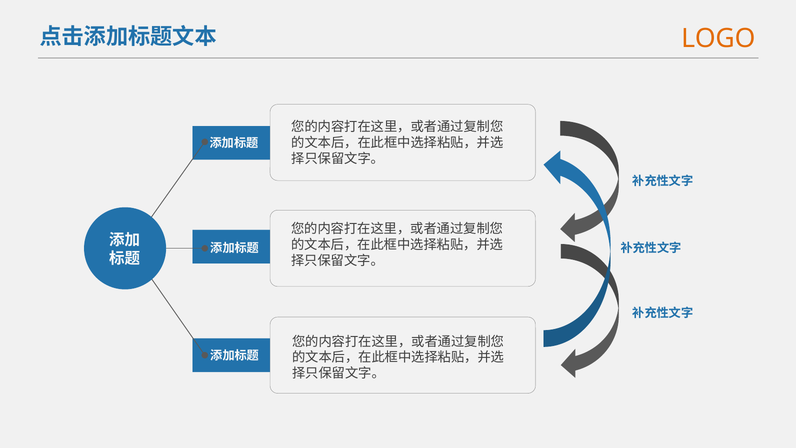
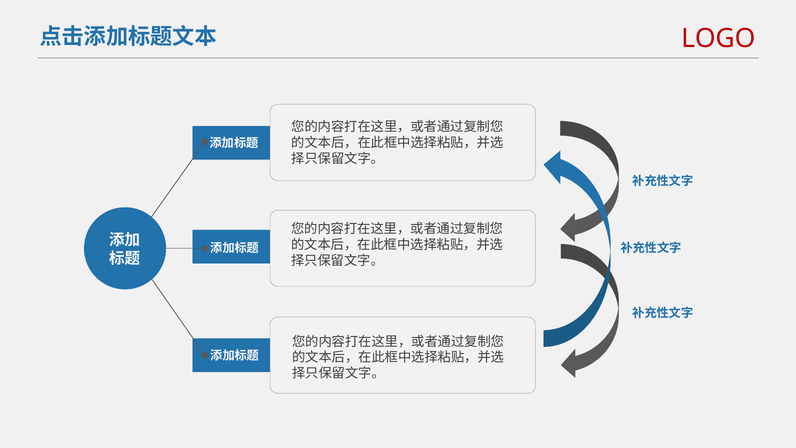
LOGO colour: orange -> red (718, 39)
